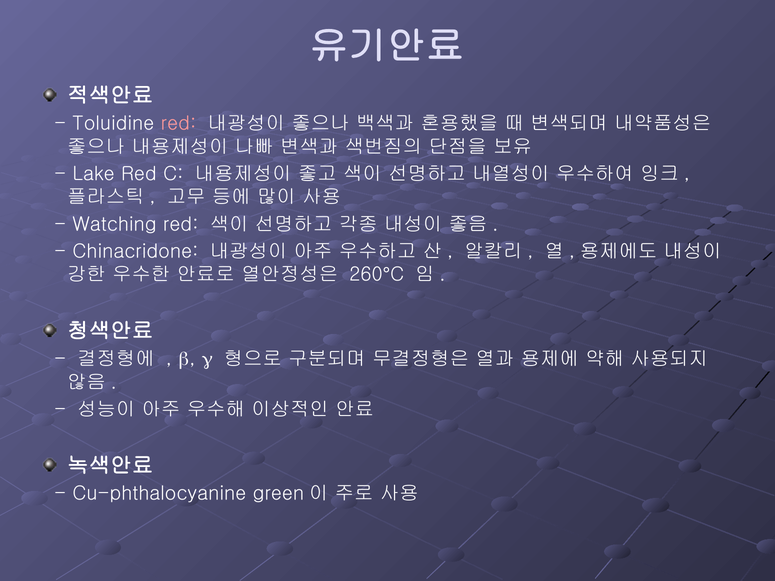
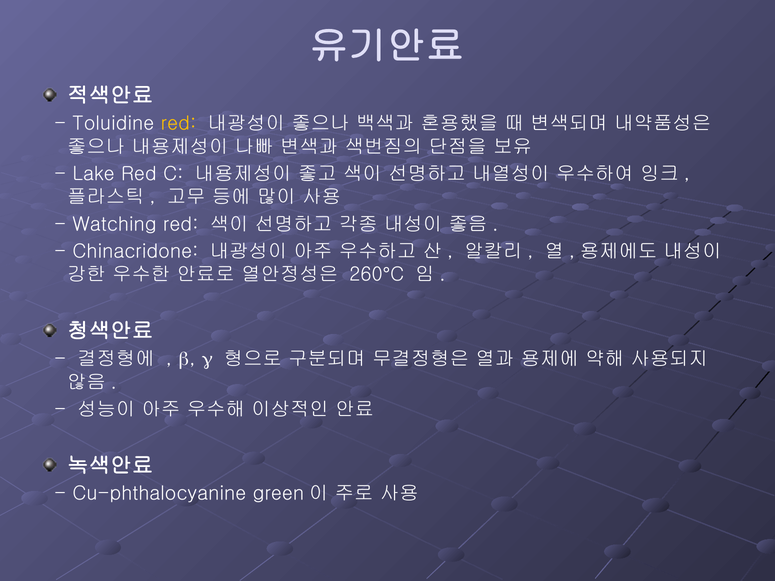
red colour: pink -> yellow (179, 124)
